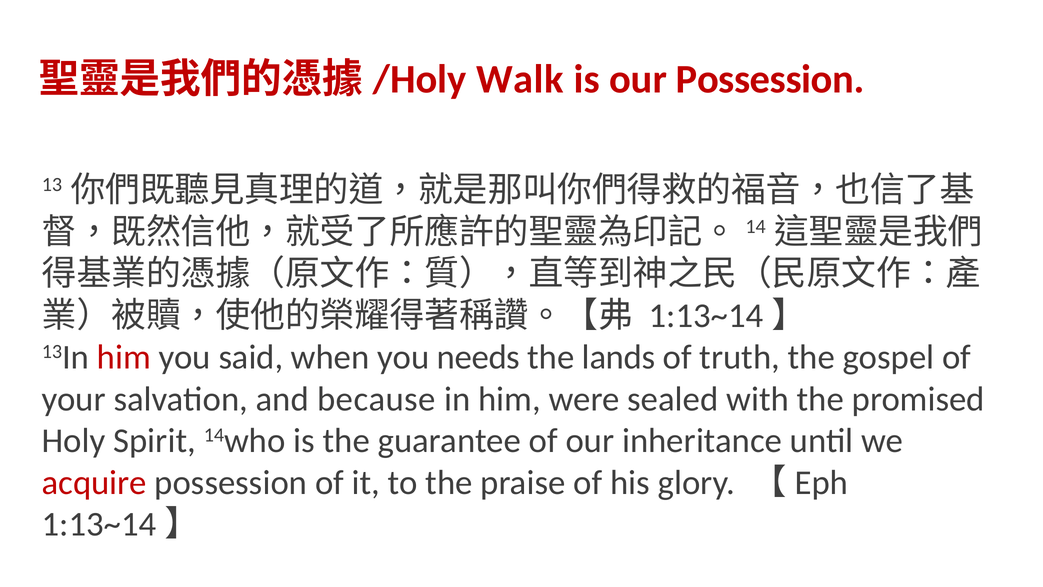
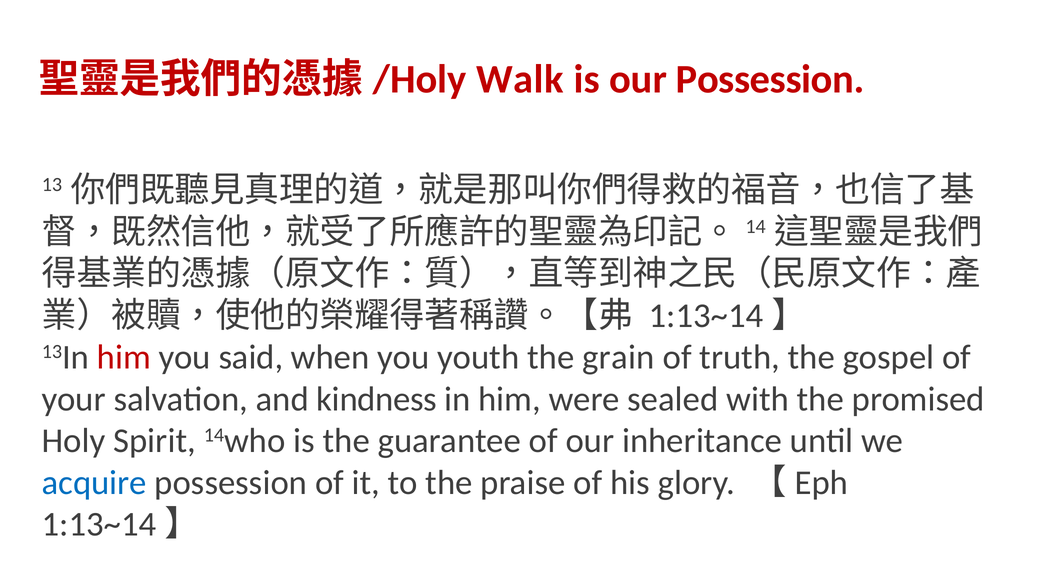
needs: needs -> youth (478, 357)
lands: lands -> grain (618, 357)
because: because -> kindness (377, 399)
acquire colour: red -> blue (94, 482)
